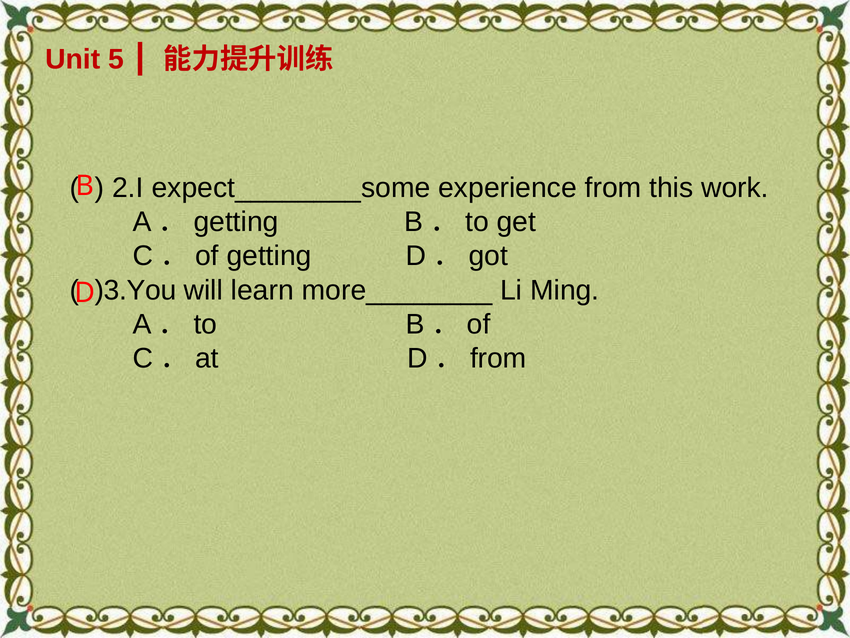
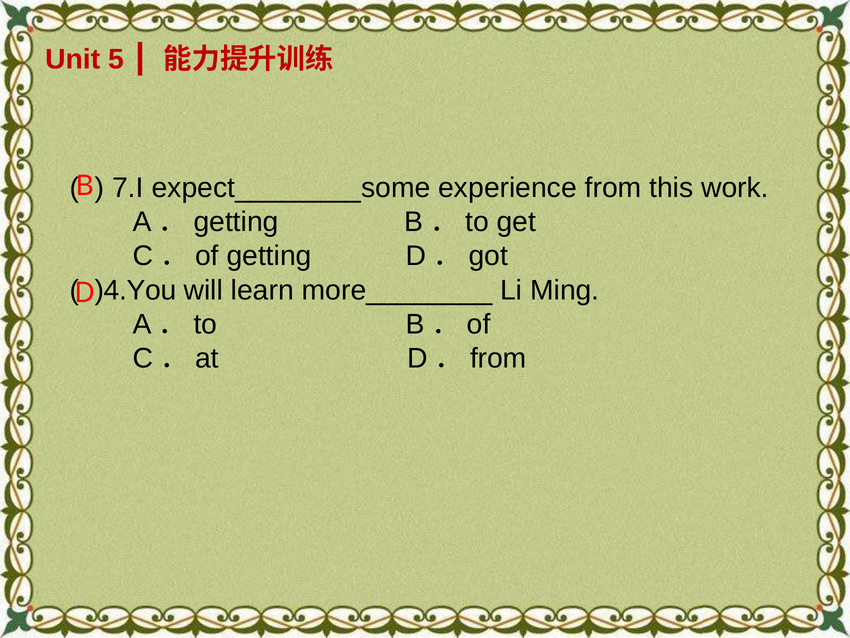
2.I: 2.I -> 7.I (128, 188)
)3.You: )3.You -> )4.You (136, 290)
